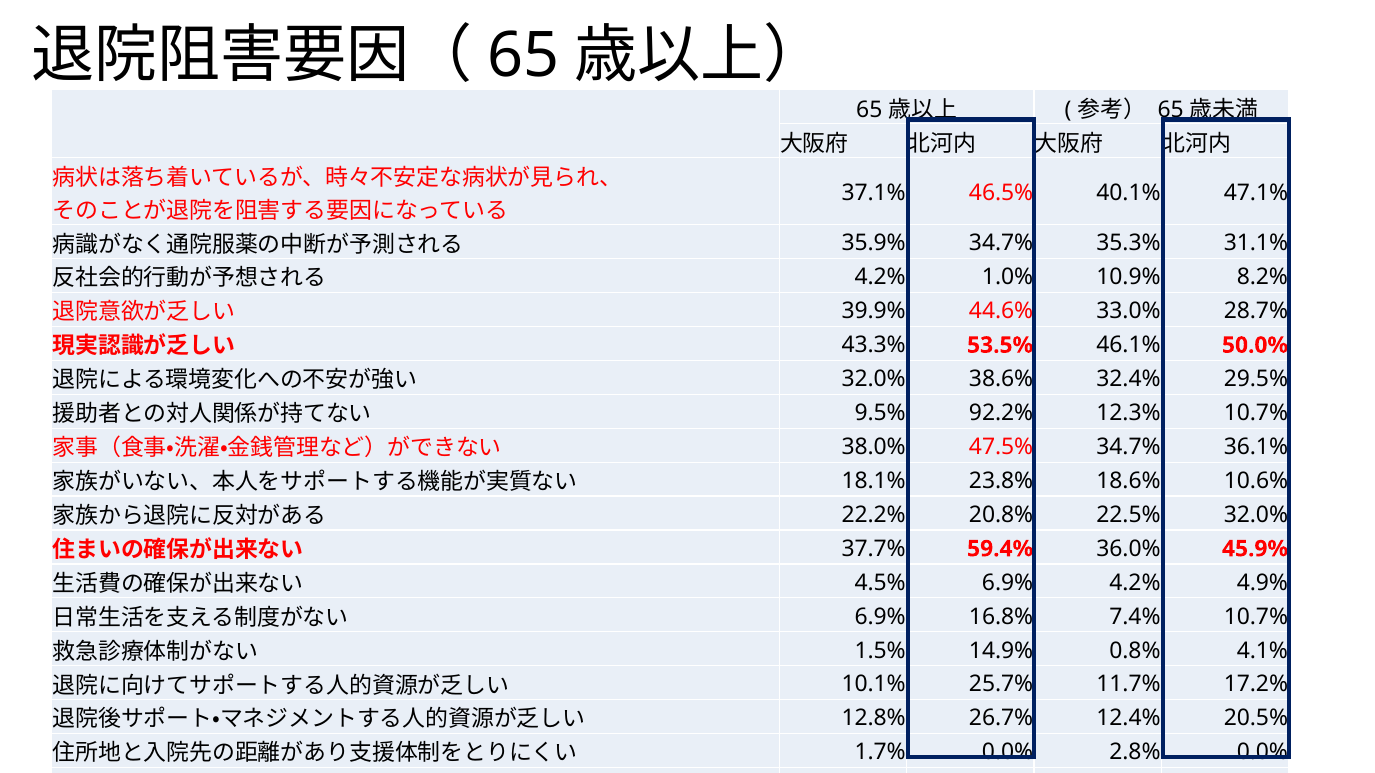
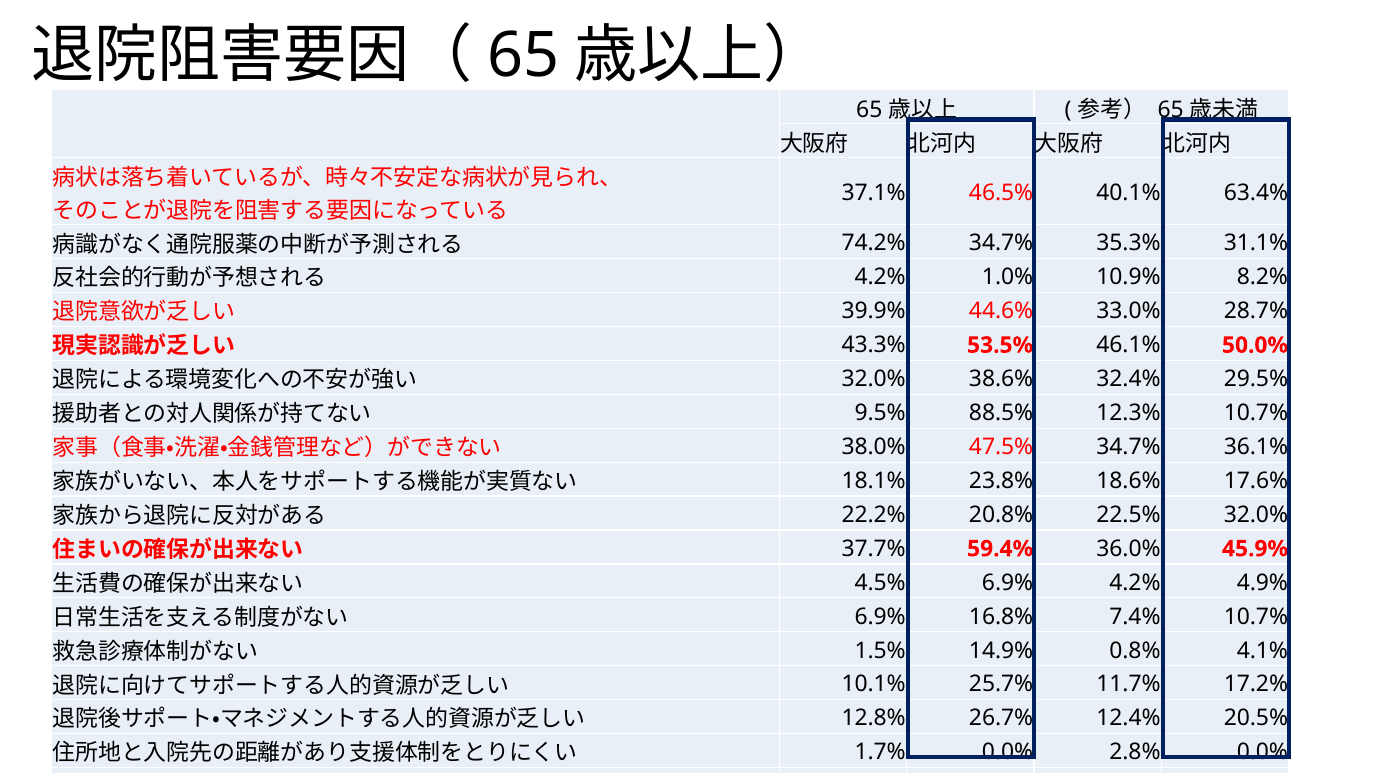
47.1%: 47.1% -> 63.4% (1256, 193)
35.9%: 35.9% -> 74.2% (874, 244)
92.2%: 92.2% -> 88.5% (1001, 413)
10.6%: 10.6% -> 17.6% (1256, 481)
